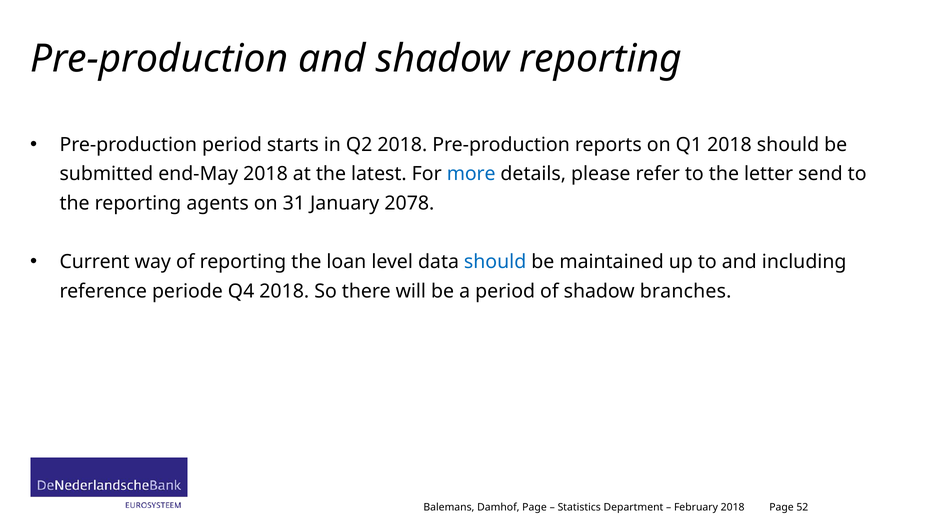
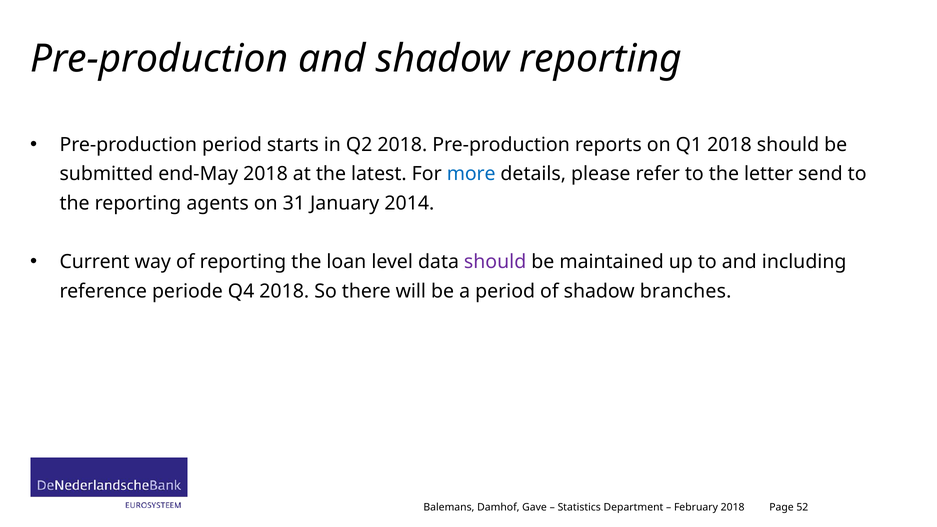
2078: 2078 -> 2014 (409, 203)
should colour: blue -> purple (495, 262)
Damhof Page: Page -> Gave (534, 507)
